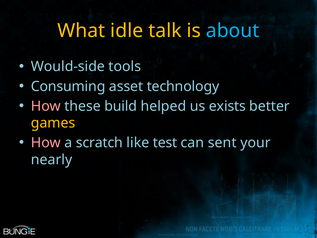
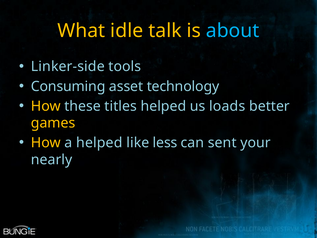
Would-side: Would-side -> Linker-side (68, 67)
How colour: pink -> yellow (46, 106)
build: build -> titles (121, 106)
exists: exists -> loads (227, 106)
How colour: pink -> yellow (46, 143)
a scratch: scratch -> helped (99, 143)
test: test -> less (165, 143)
